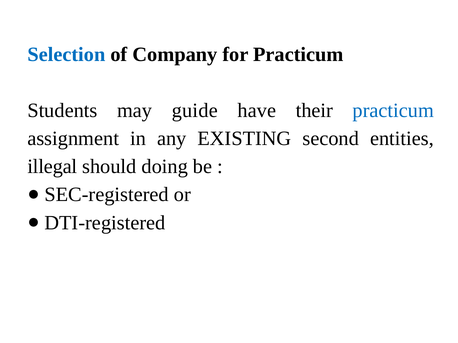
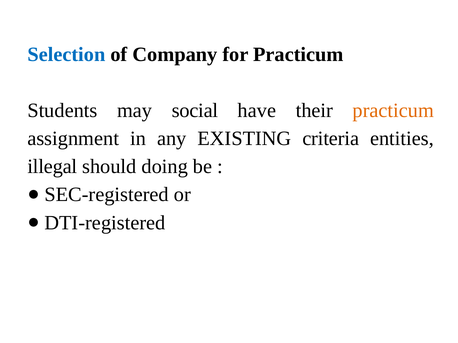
guide: guide -> social (195, 111)
practicum colour: blue -> orange (393, 111)
second: second -> criteria (331, 139)
